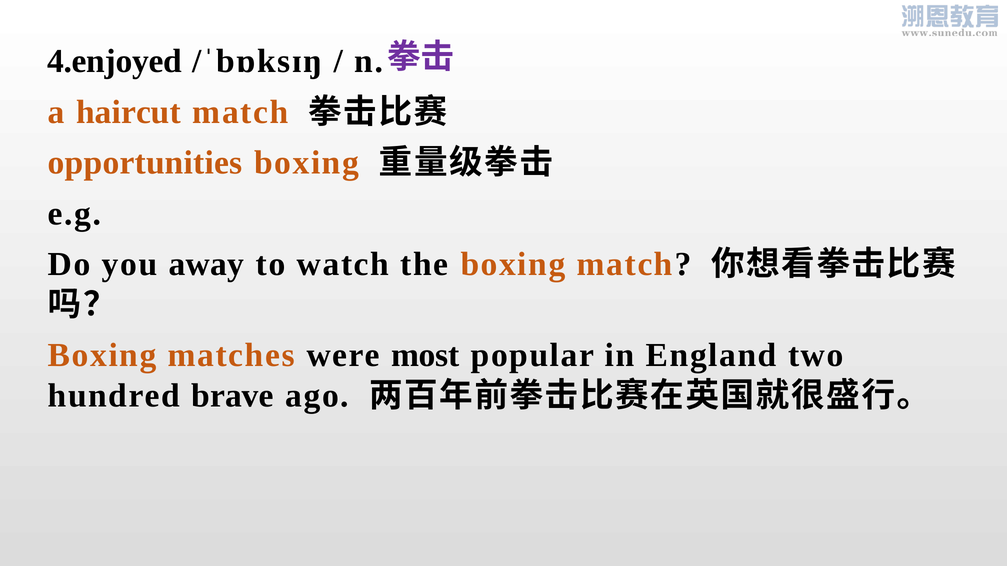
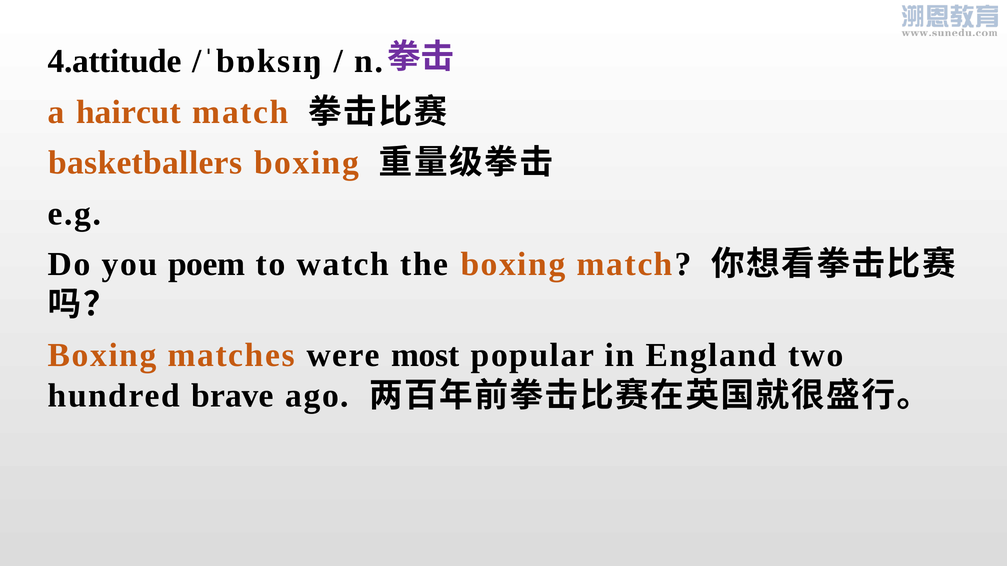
4.enjoyed: 4.enjoyed -> 4.attitude (115, 61)
opportunities: opportunities -> basketballers (145, 163)
away: away -> poem (207, 264)
